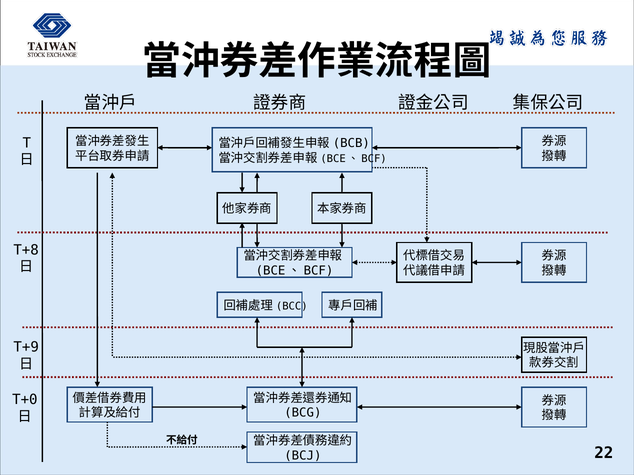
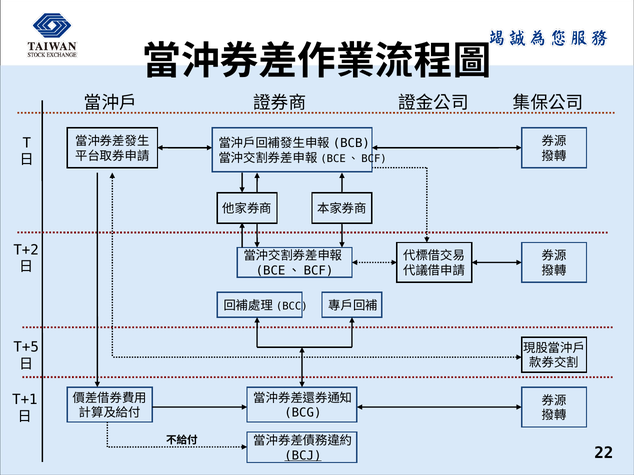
T+8: T+8 -> T+2 (26, 250)
T+9: T+9 -> T+5 (26, 348)
T+0: T+0 -> T+1 (25, 400)
BCJ underline: none -> present (303, 456)
